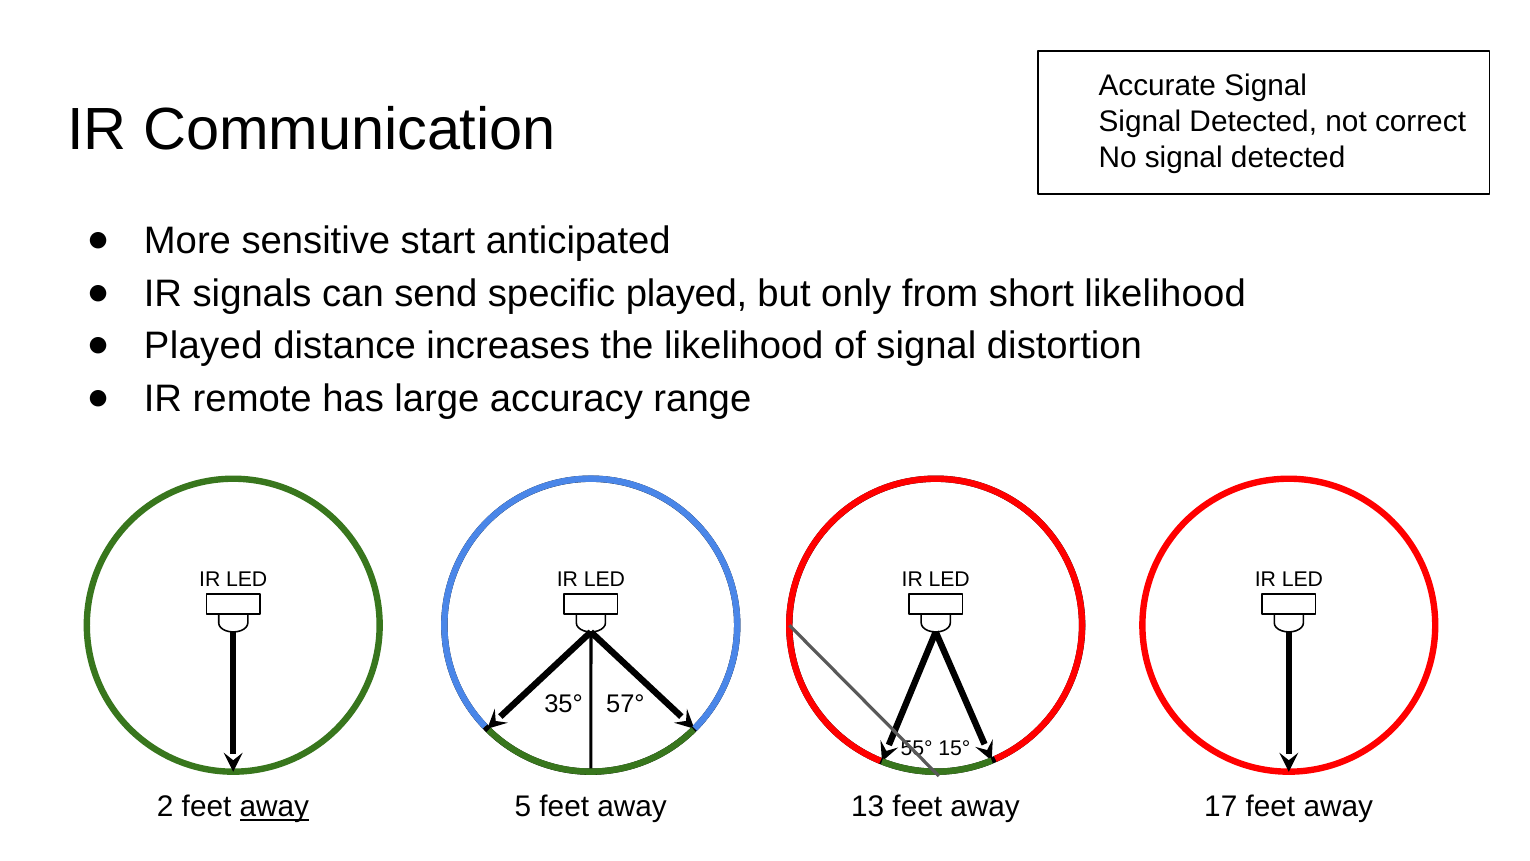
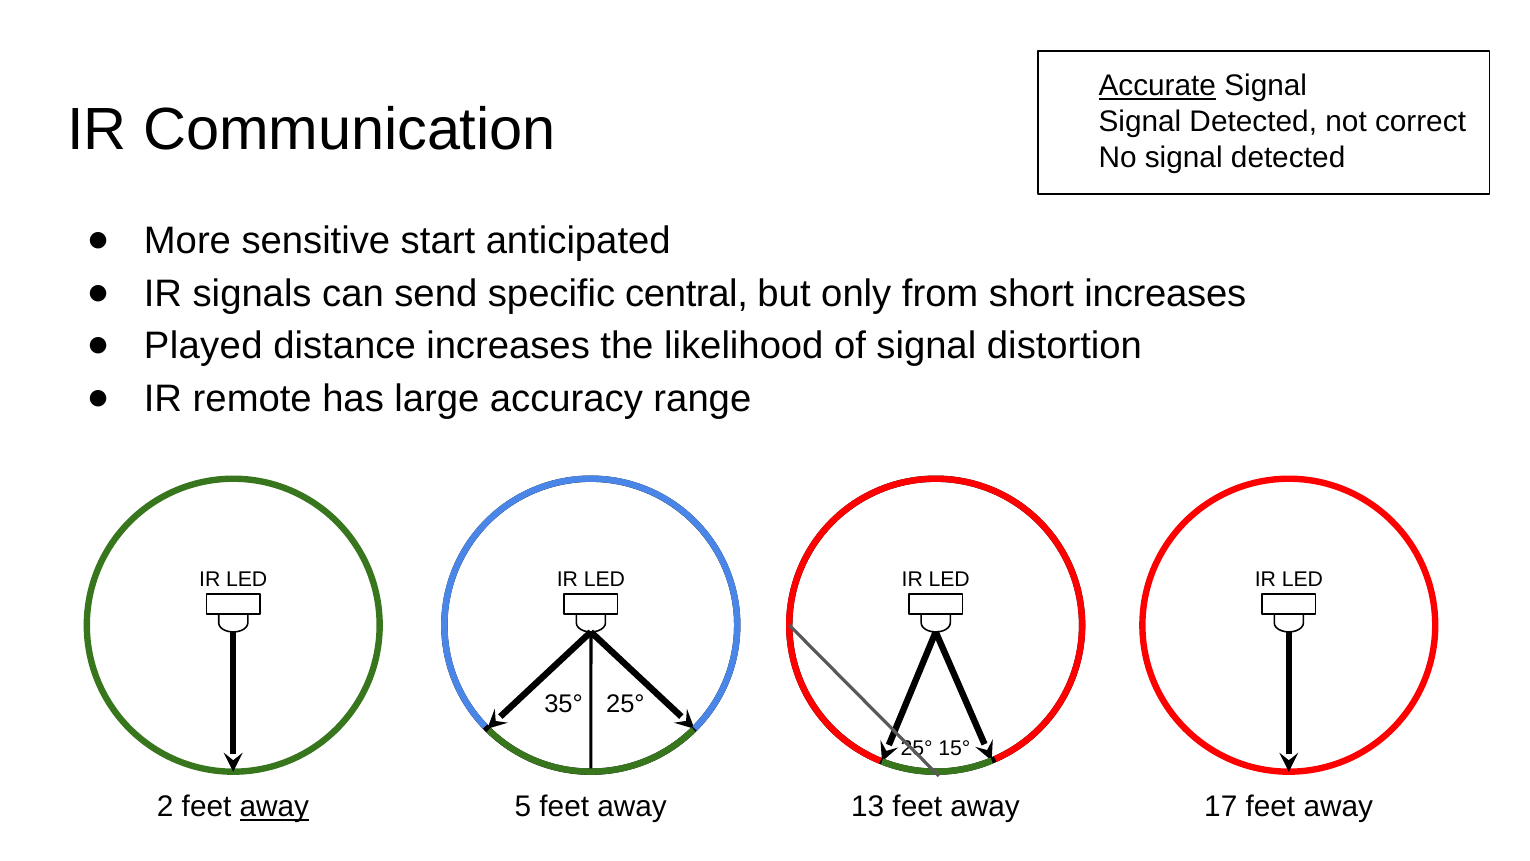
Accurate underline: none -> present (1157, 86)
specific played: played -> central (687, 293)
short likelihood: likelihood -> increases (1165, 293)
57°: 57° -> 25° (625, 704)
55°: 55° -> 25° (917, 748)
